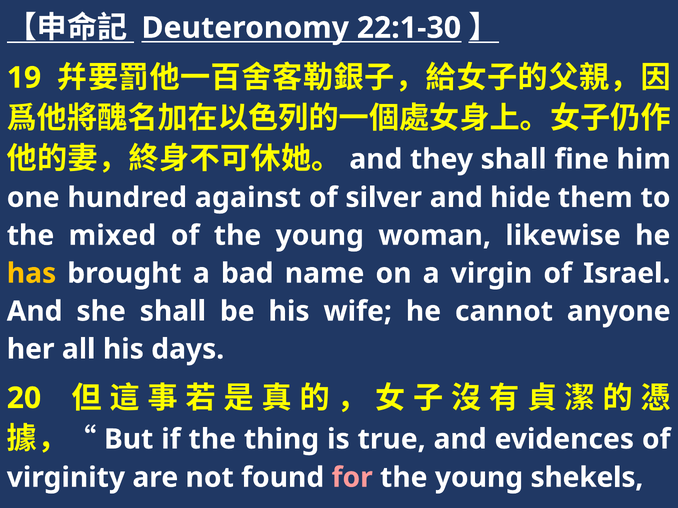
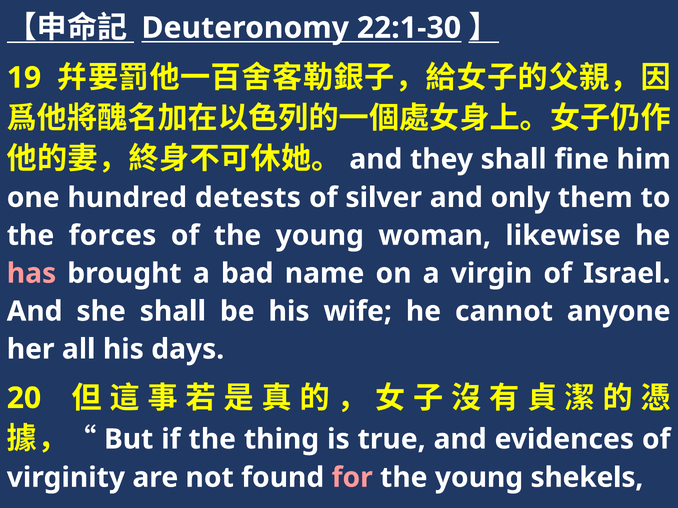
against: against -> detests (248, 198)
hide: hide -> only (520, 198)
mixed: mixed -> forces (112, 236)
has colour: yellow -> pink (31, 274)
